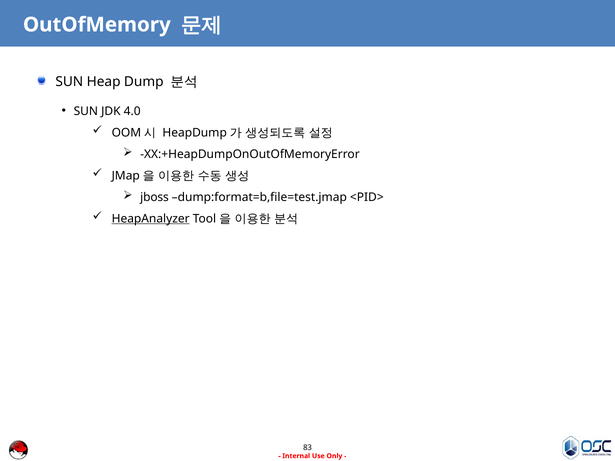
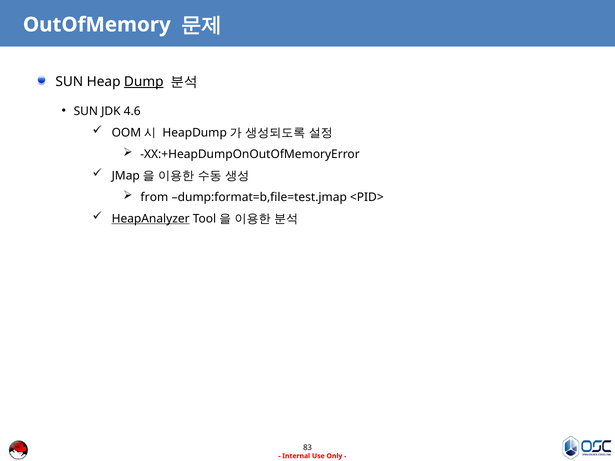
Dump underline: none -> present (144, 82)
4.0: 4.0 -> 4.6 (132, 111)
jboss: jboss -> from (154, 197)
